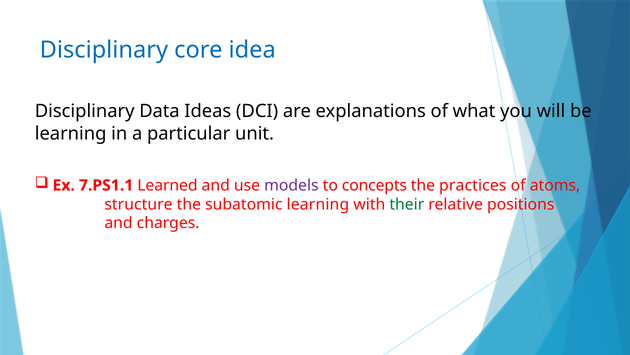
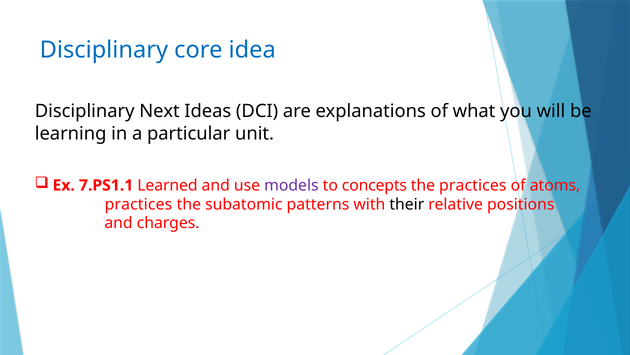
Data: Data -> Next (159, 111)
structure: structure -> practices (138, 204)
subatomic learning: learning -> patterns (318, 204)
their colour: green -> black (407, 204)
